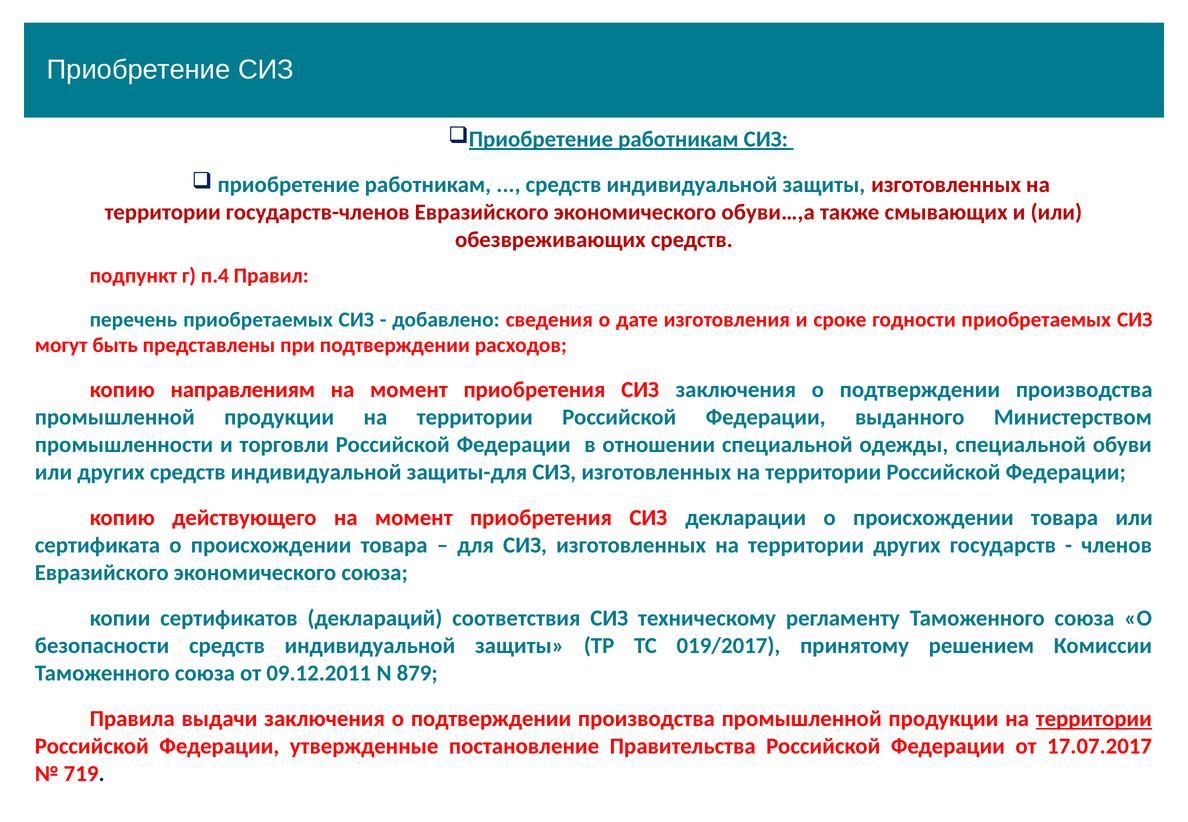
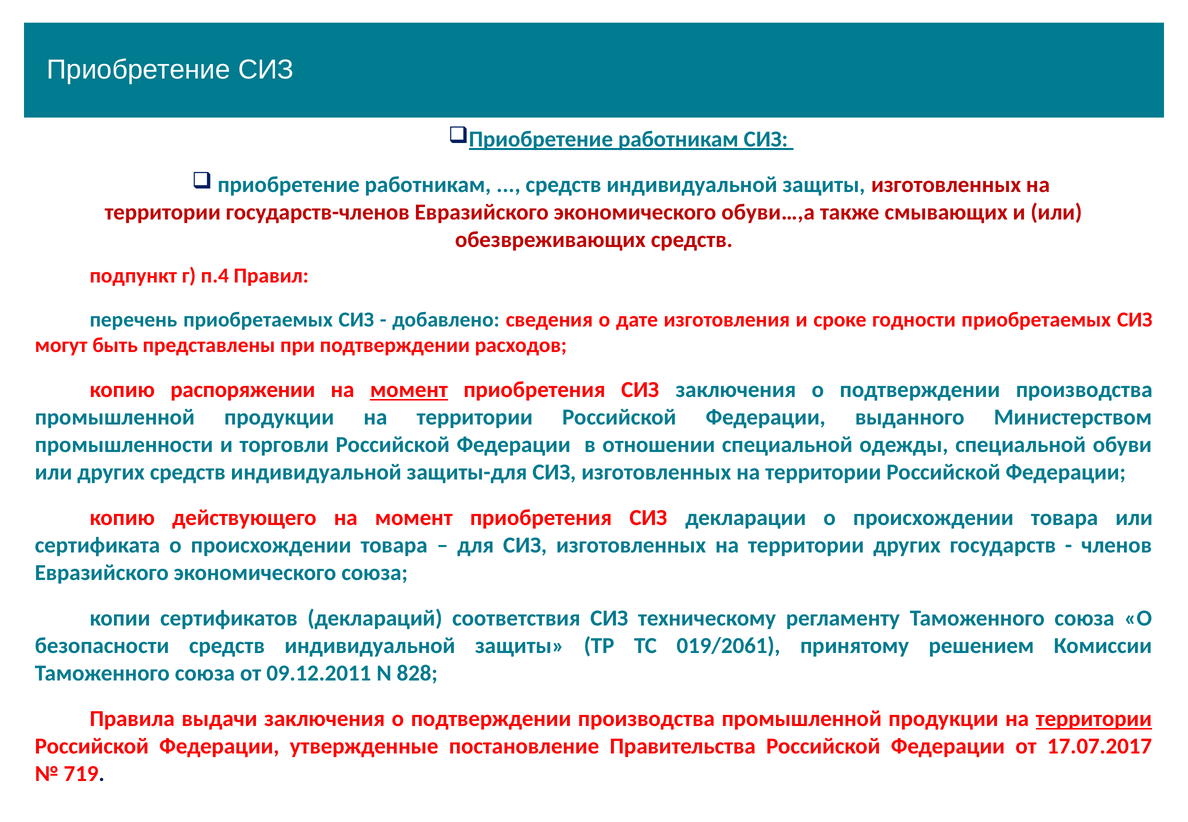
направлениям: направлениям -> распоряжении (243, 390)
момент underline: none -> present (409, 390)
019/2017: 019/2017 -> 019/2061 (728, 646)
879: 879 -> 828 (417, 674)
